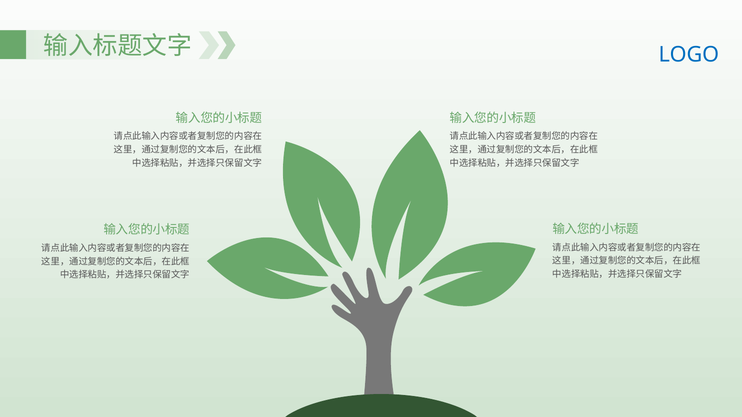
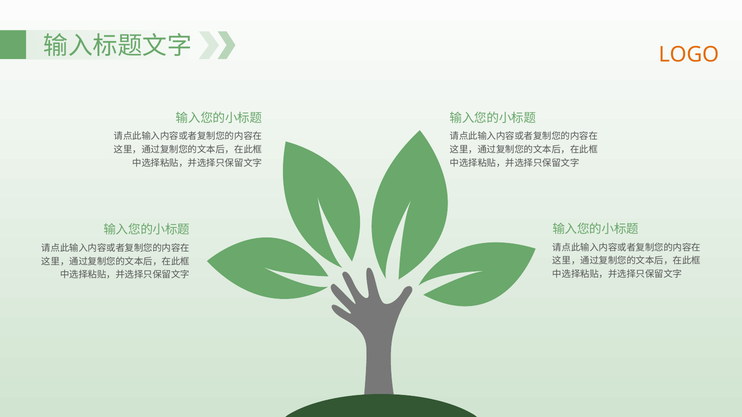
LOGO colour: blue -> orange (689, 55)
